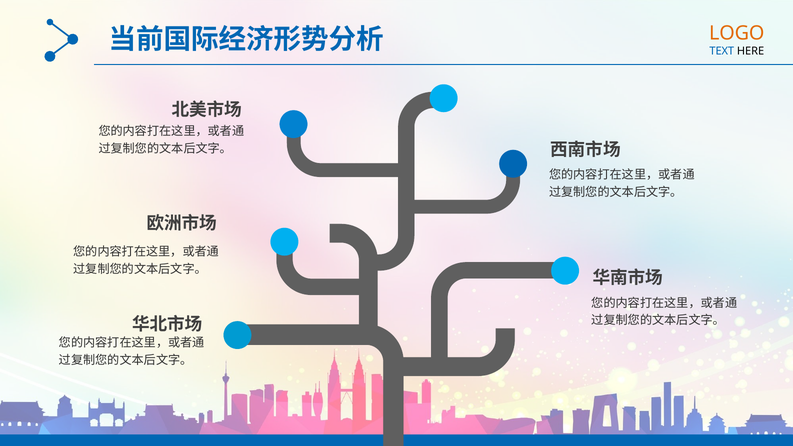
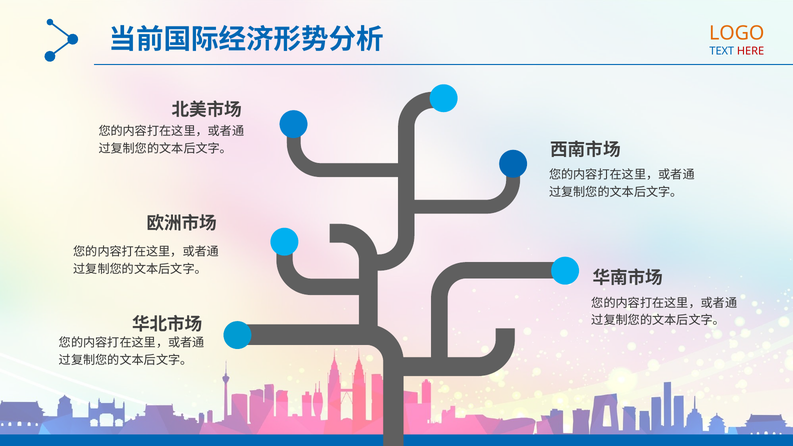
HERE colour: black -> red (751, 51)
